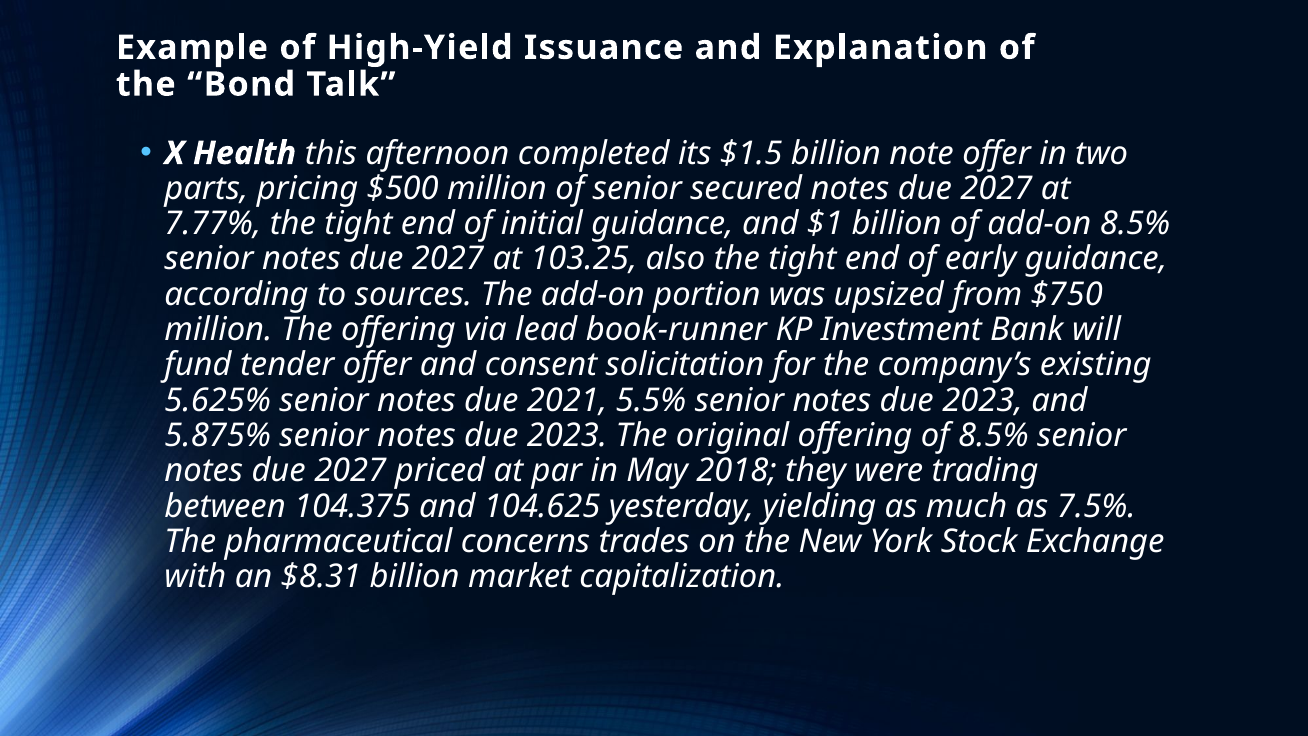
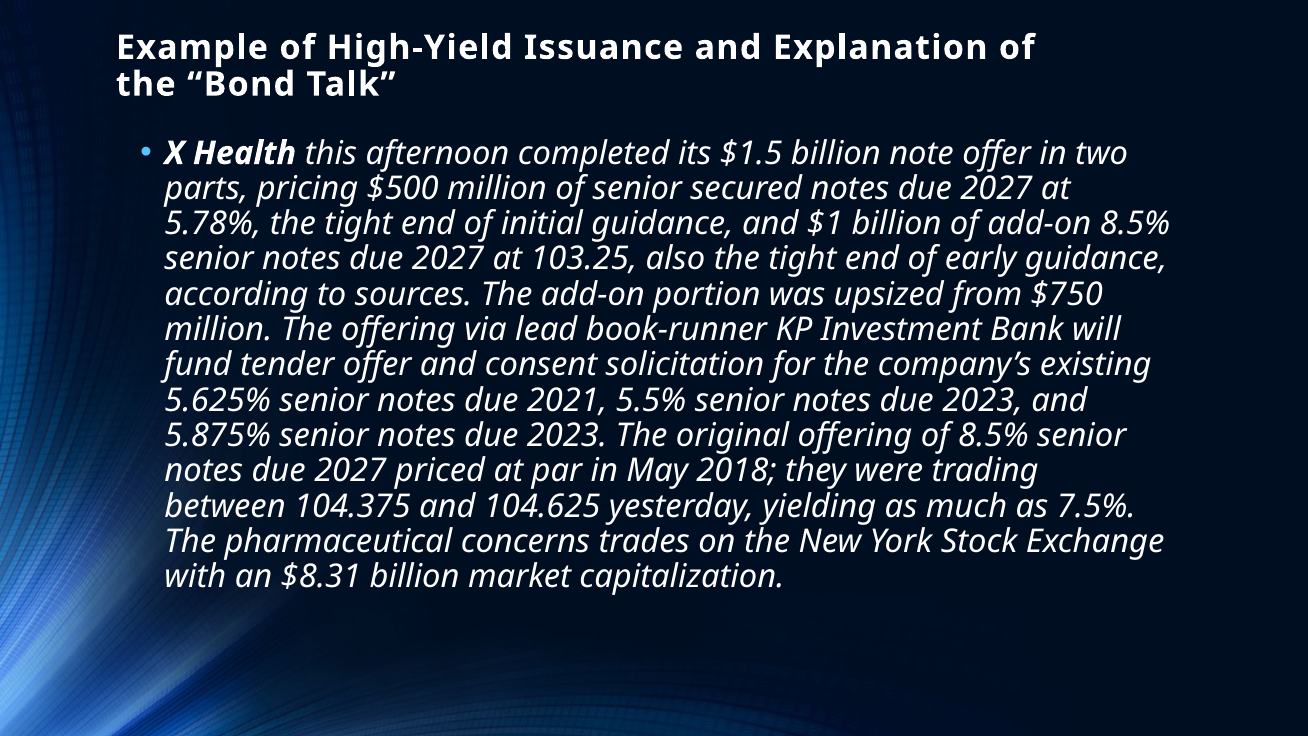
7.77%: 7.77% -> 5.78% (213, 224)
